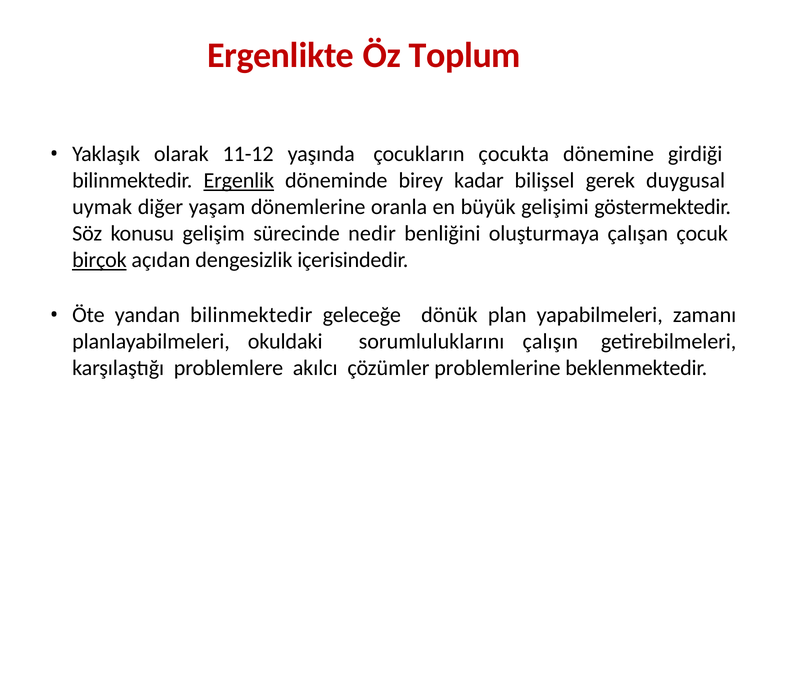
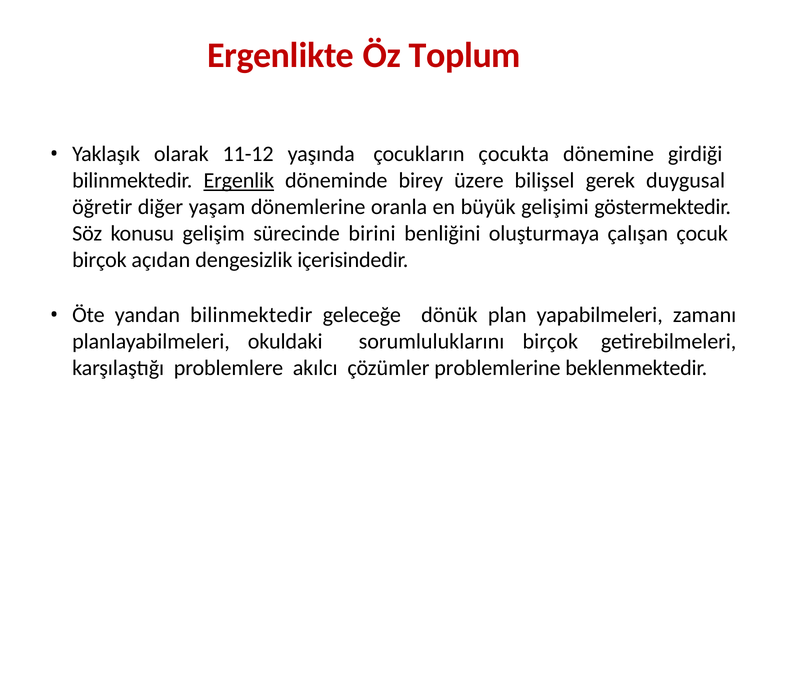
kadar: kadar -> üzere (479, 181)
uymak: uymak -> öğretir (102, 207)
nedir: nedir -> birini (372, 234)
birçok underline: present -> none (99, 261)
sorumluluklarını çalışın: çalışın -> birçok (550, 342)
